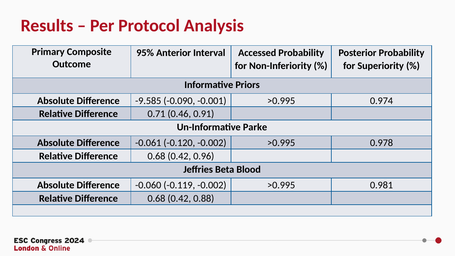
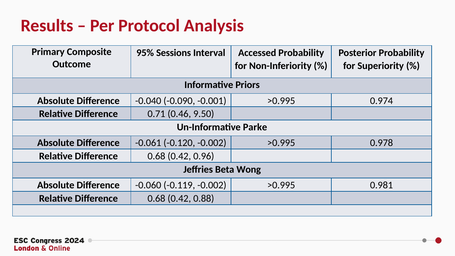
Anterior: Anterior -> Sessions (174, 53)
-9.585: -9.585 -> -0.040 (148, 101)
0.91: 0.91 -> 9.50 (204, 114)
Blood: Blood -> Wong (249, 169)
